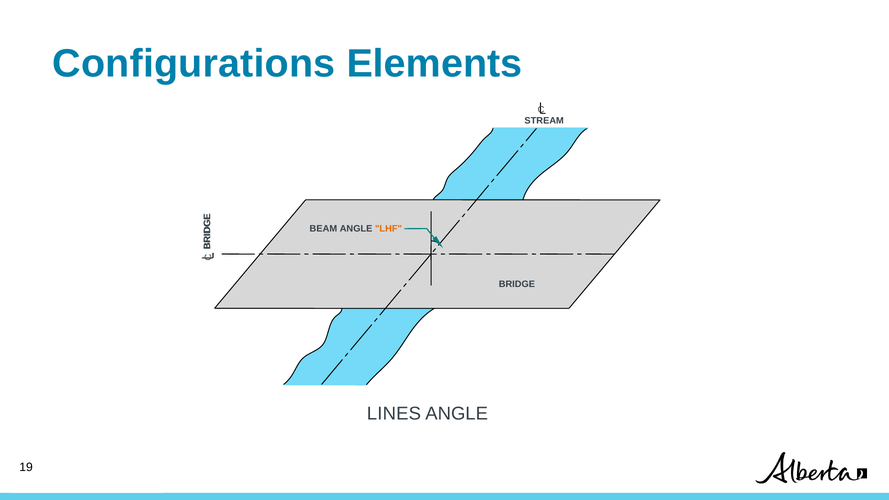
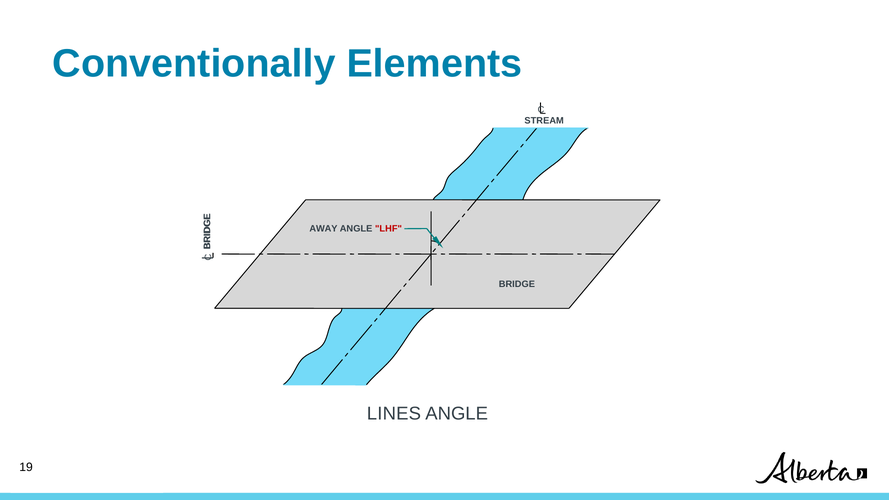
Configurations: Configurations -> Conventionally (194, 64)
BEAM: BEAM -> AWAY (323, 229)
LHF colour: orange -> red (389, 229)
